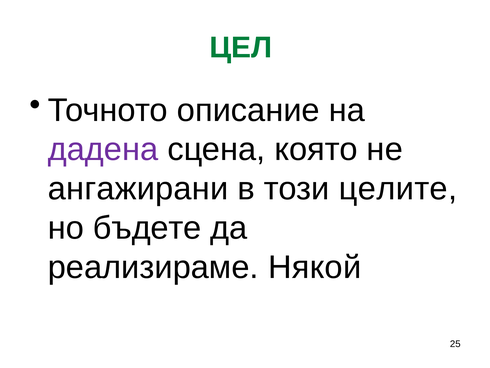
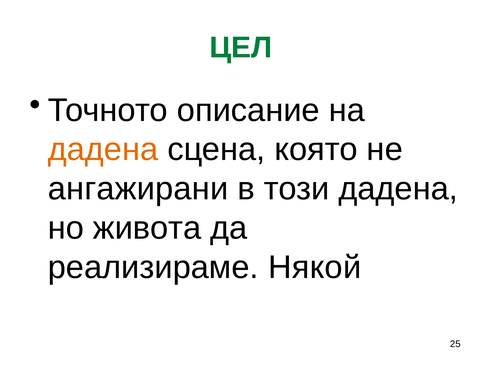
дадена colour: purple -> orange (103, 149)
този целите: целите -> дадена (398, 188)
бъдете: бъдете -> живота (147, 228)
